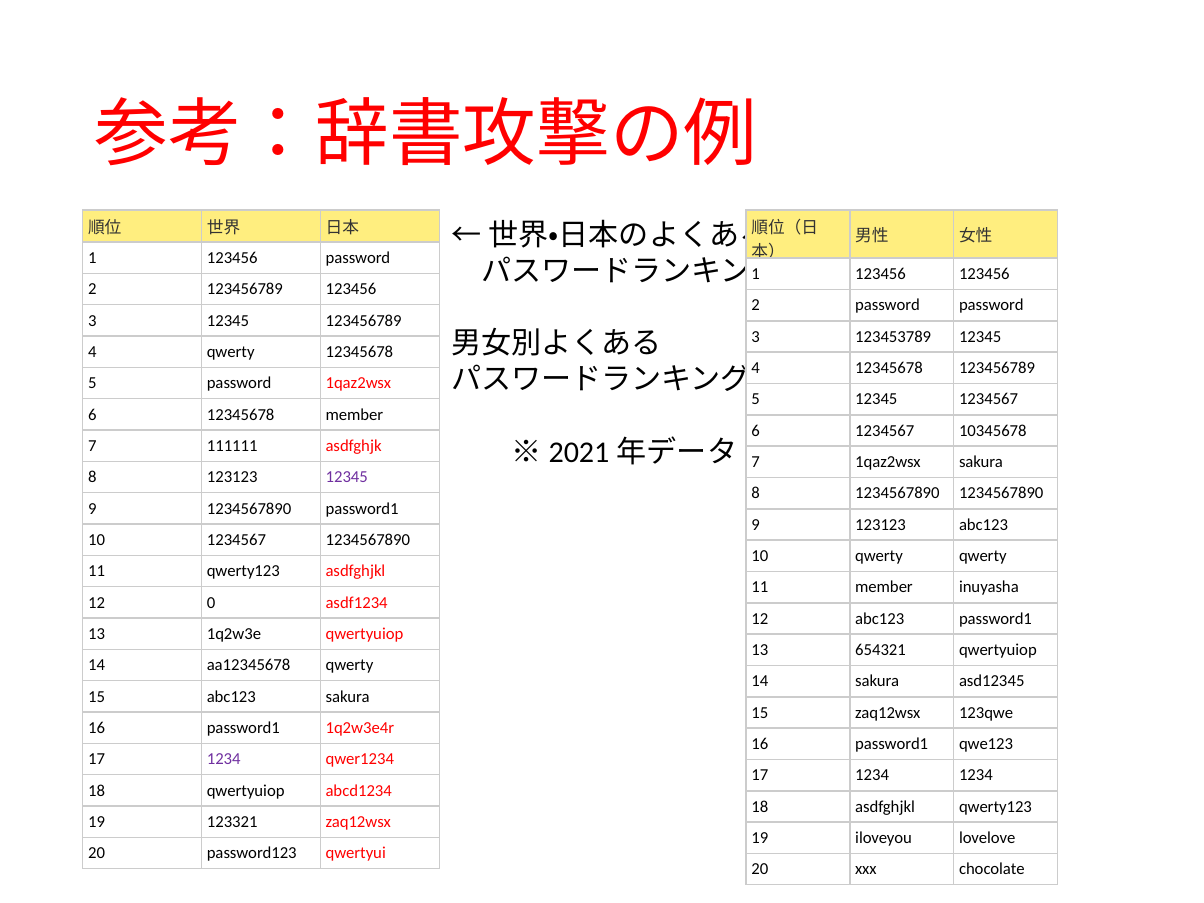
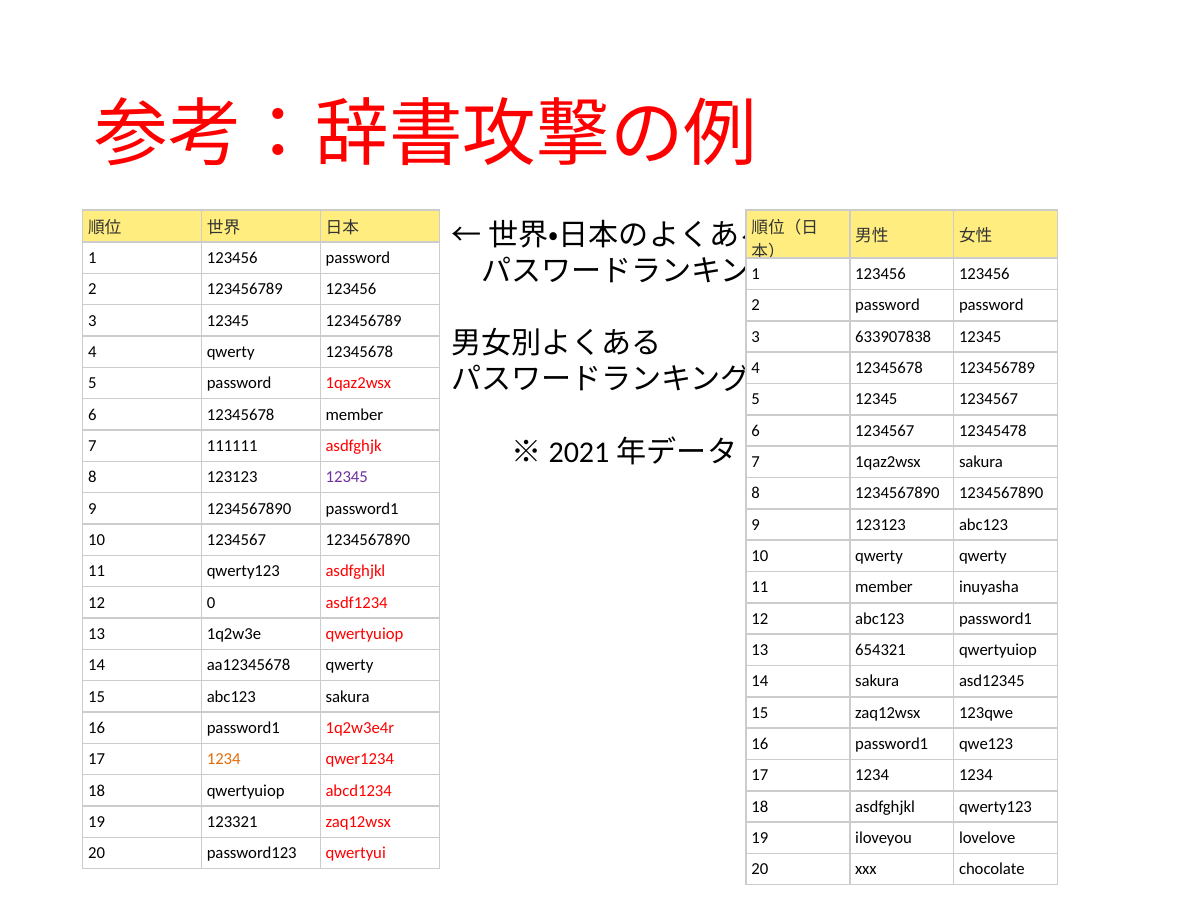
123453789: 123453789 -> 633907838 (893, 337)
10345678: 10345678 -> 12345478 (993, 431)
1234 colour: purple -> orange (224, 759)
